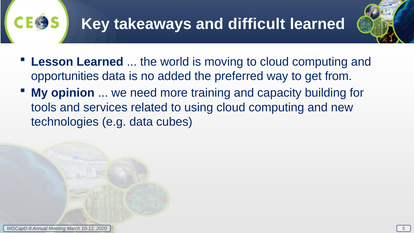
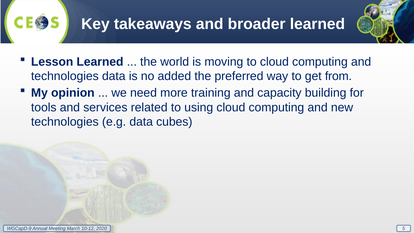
difficult: difficult -> broader (257, 24)
opportunities: opportunities -> technologies (65, 76)
